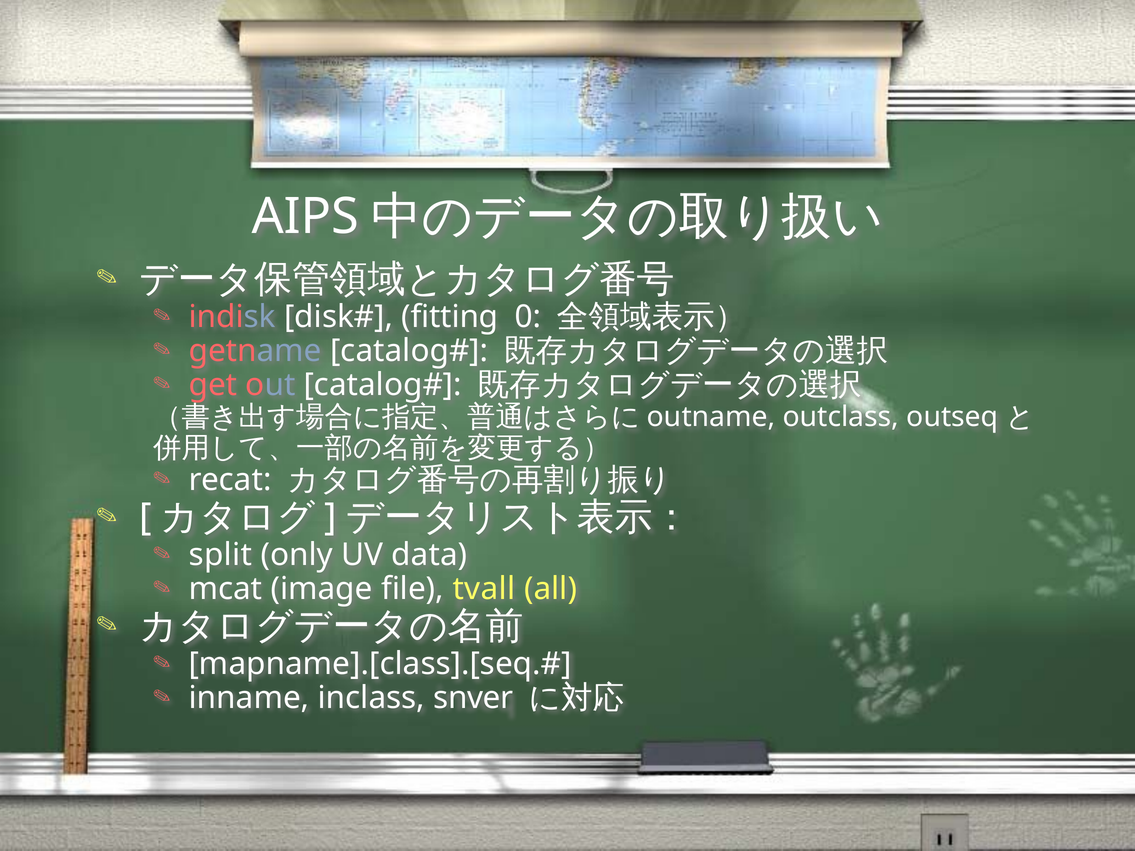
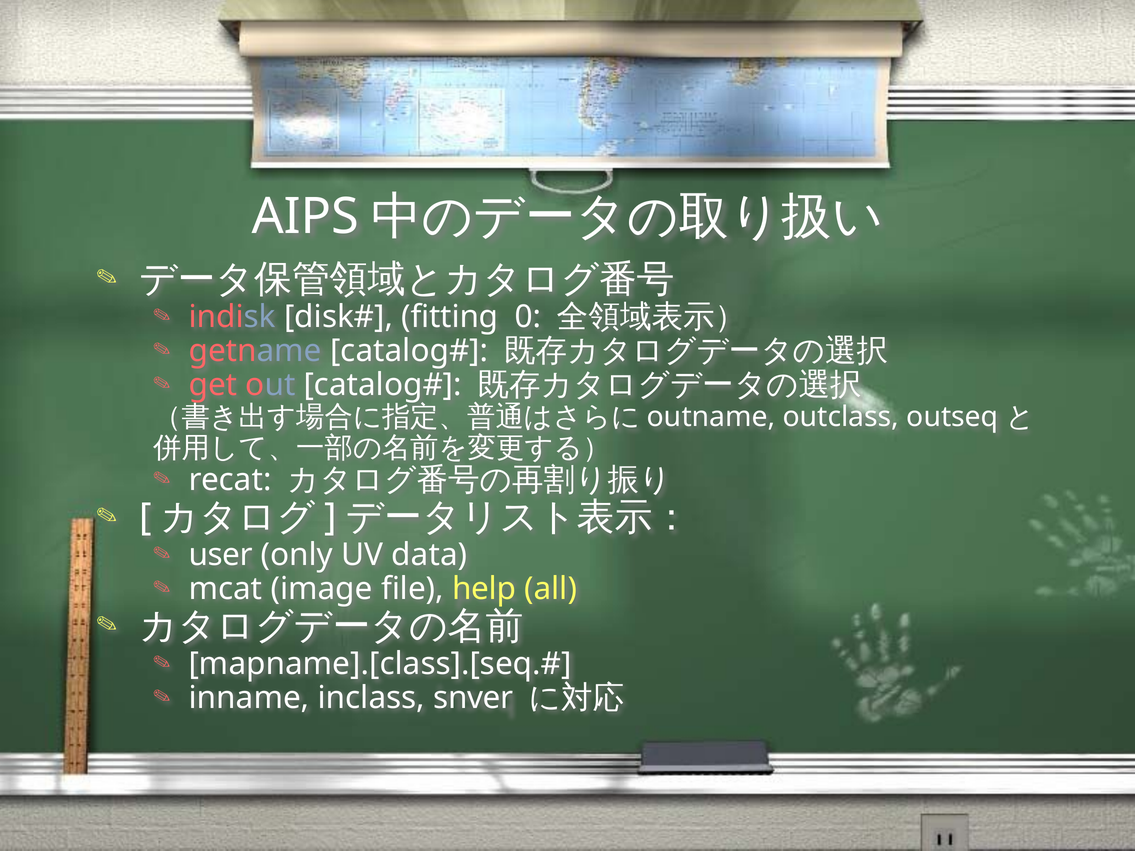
split: split -> user (221, 555)
tvall: tvall -> help (484, 589)
